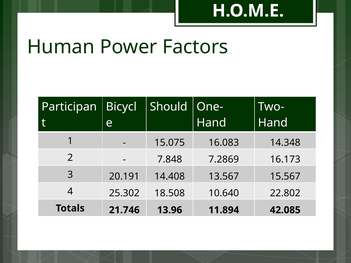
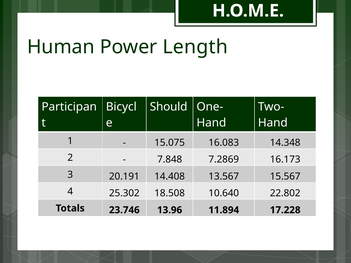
Factors: Factors -> Length (195, 47)
21.746: 21.746 -> 23.746 (124, 210)
42.085: 42.085 -> 17.228 (285, 210)
